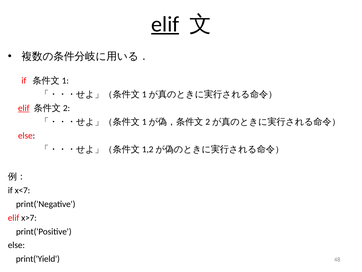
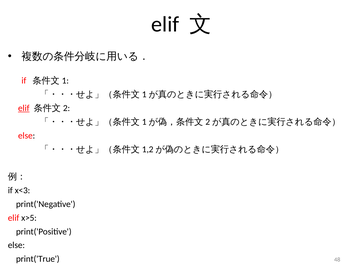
elif underline: present -> none (165, 24)
x<7: x<7 -> x<3 (22, 190)
x>7: x>7 -> x>5 (29, 217)
print('Yield: print('Yield -> print('True (38, 258)
